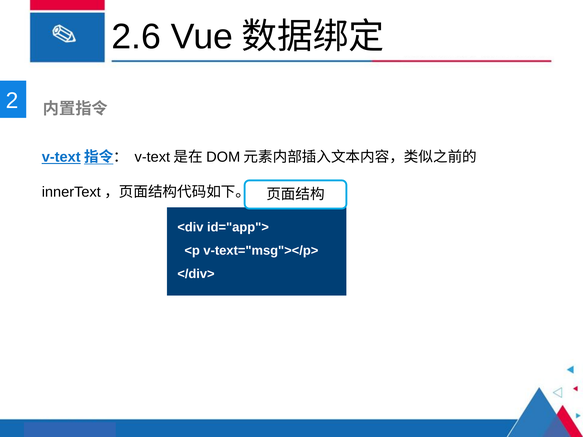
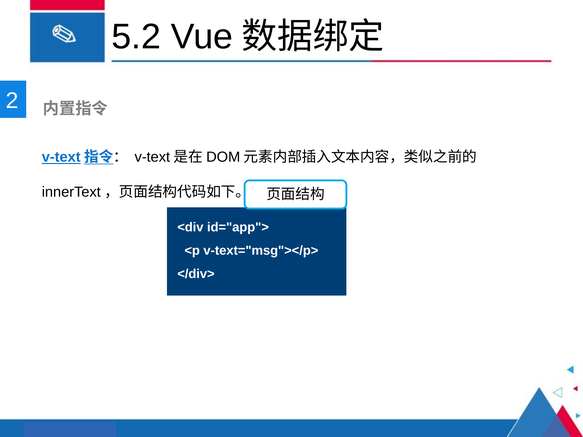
2.6: 2.6 -> 5.2 (136, 37)
